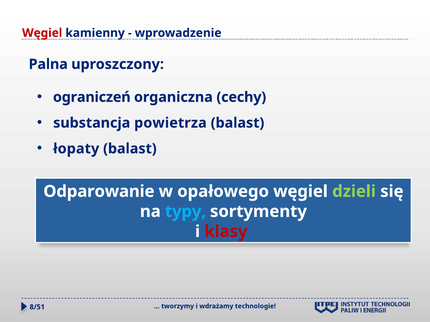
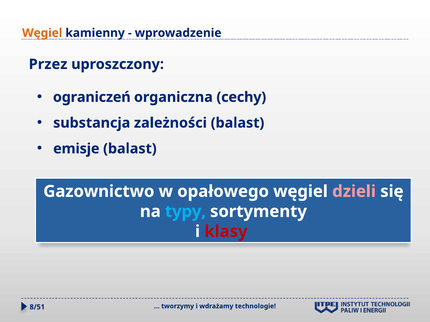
Węgiel colour: red -> orange (42, 33)
Palna: Palna -> Przez (48, 64)
powietrza: powietrza -> zależności (170, 123)
łopaty: łopaty -> emisje (76, 149)
Odparowanie: Odparowanie -> Gazownictwo (99, 192)
dzieli colour: light green -> pink (354, 192)
